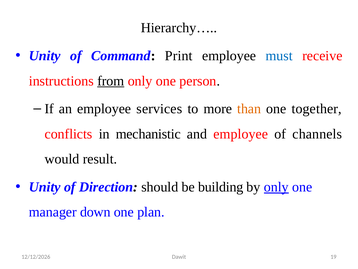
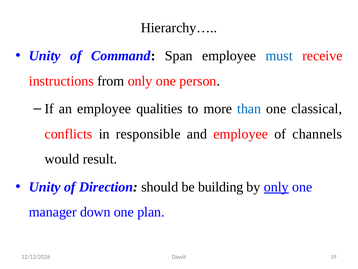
Print: Print -> Span (179, 56)
from underline: present -> none (111, 81)
services: services -> qualities (159, 109)
than colour: orange -> blue (249, 109)
together: together -> classical (317, 109)
mechanistic: mechanistic -> responsible (148, 134)
